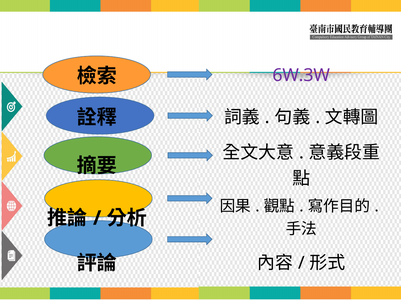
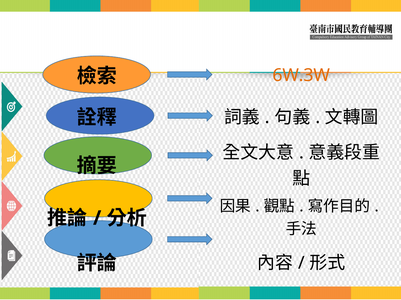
6W.3W colour: purple -> orange (301, 75)
